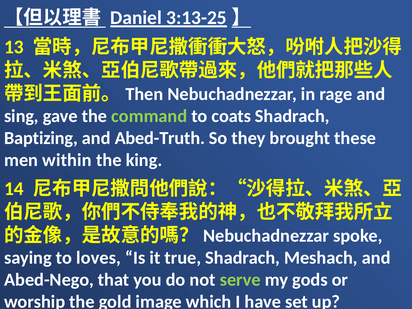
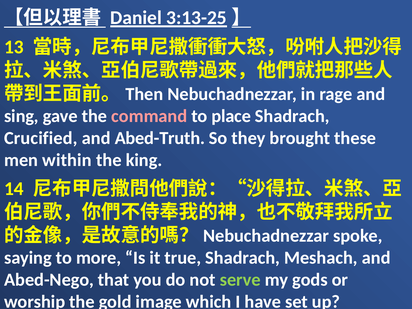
command colour: light green -> pink (149, 116)
coats: coats -> place (231, 116)
Baptizing: Baptizing -> Crucified (41, 138)
loves: loves -> more (99, 258)
